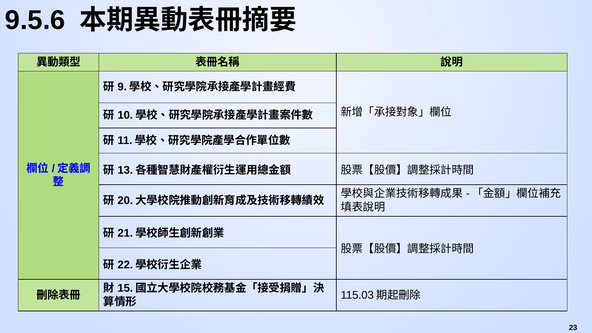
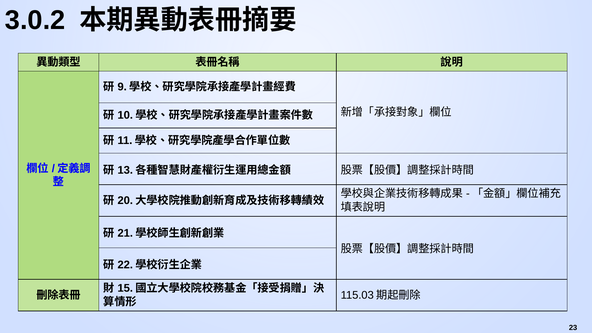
9.5.6: 9.5.6 -> 3.0.2 (35, 20)
